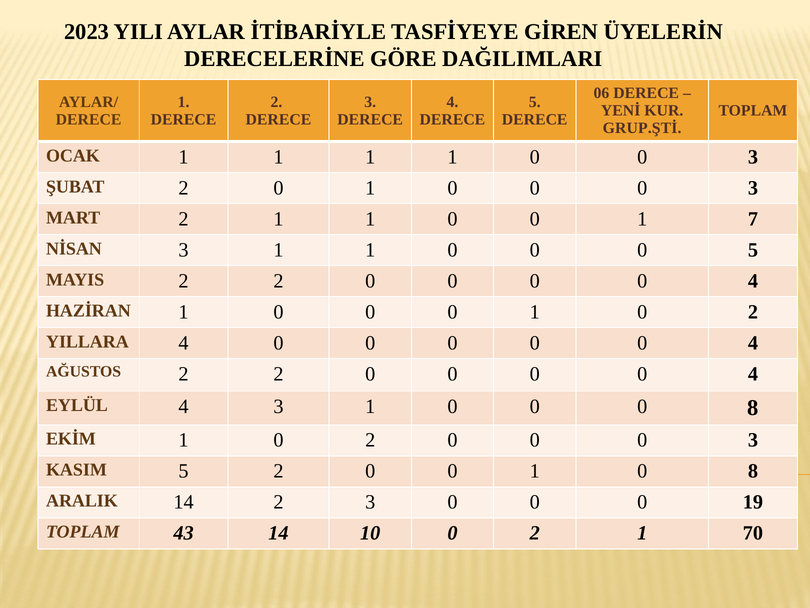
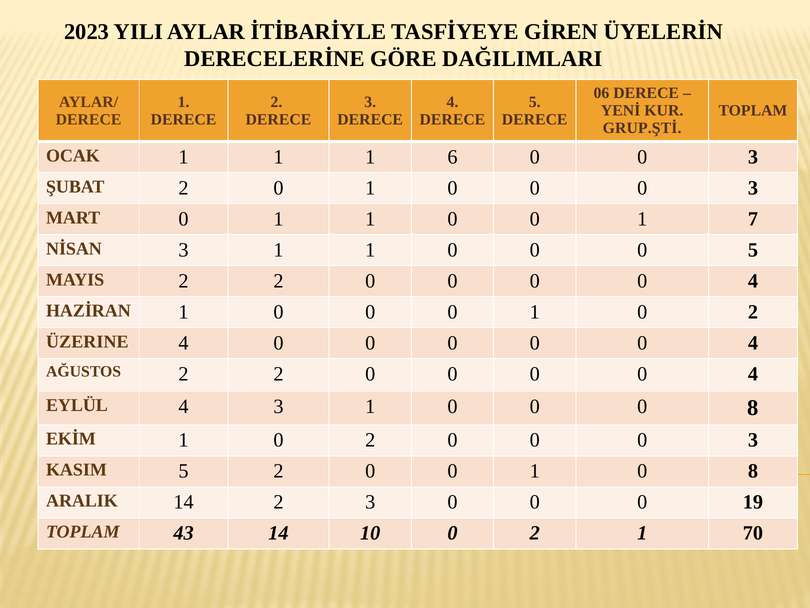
1 1 1 1: 1 -> 6 (452, 157)
MART 2: 2 -> 0 (184, 219)
YILLARA: YILLARA -> ÜZERINE (87, 341)
